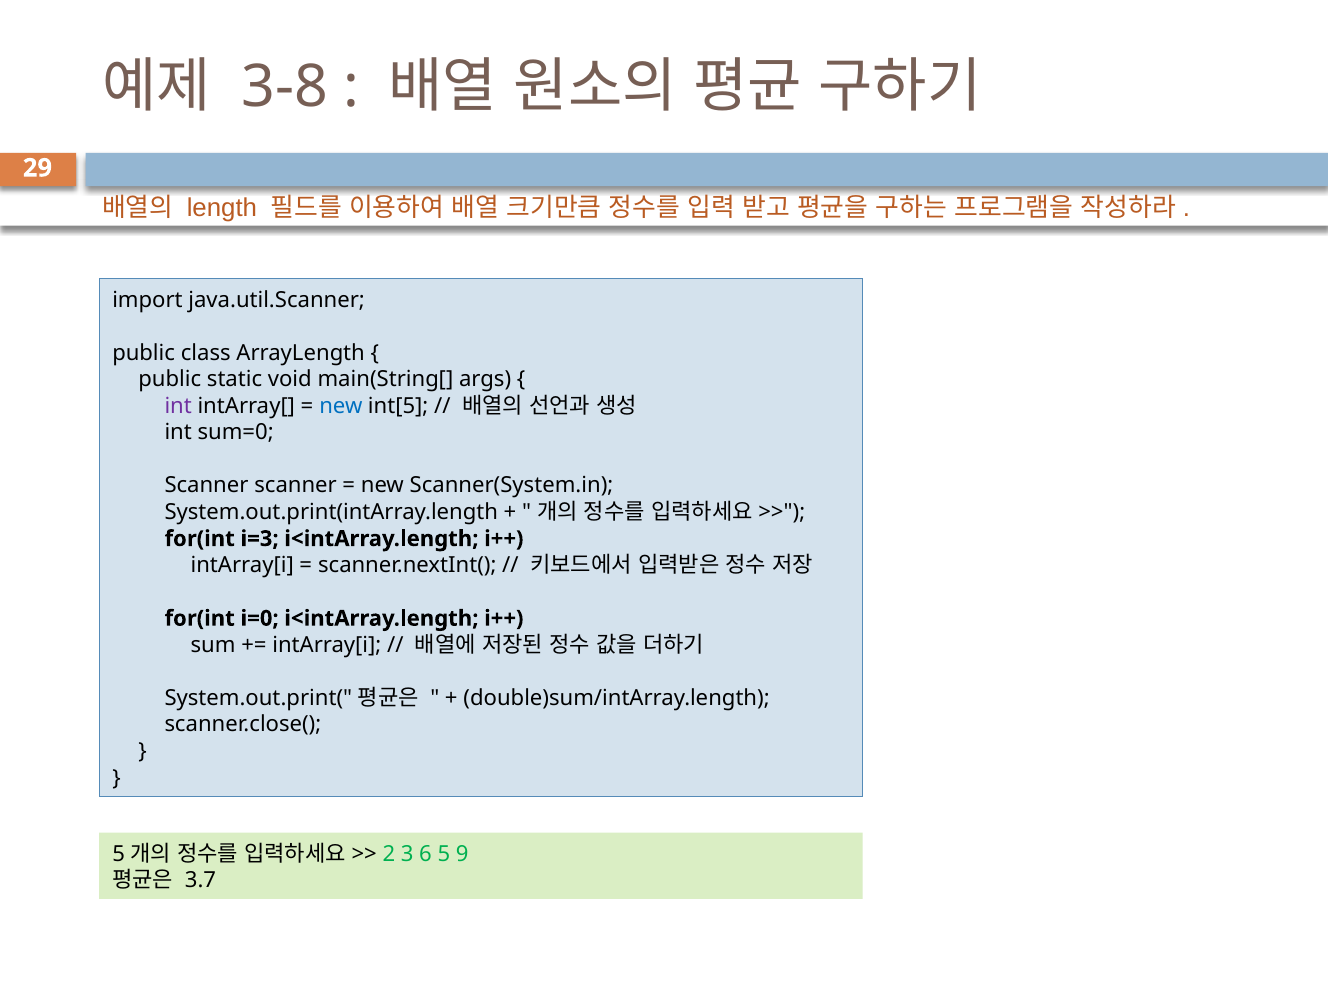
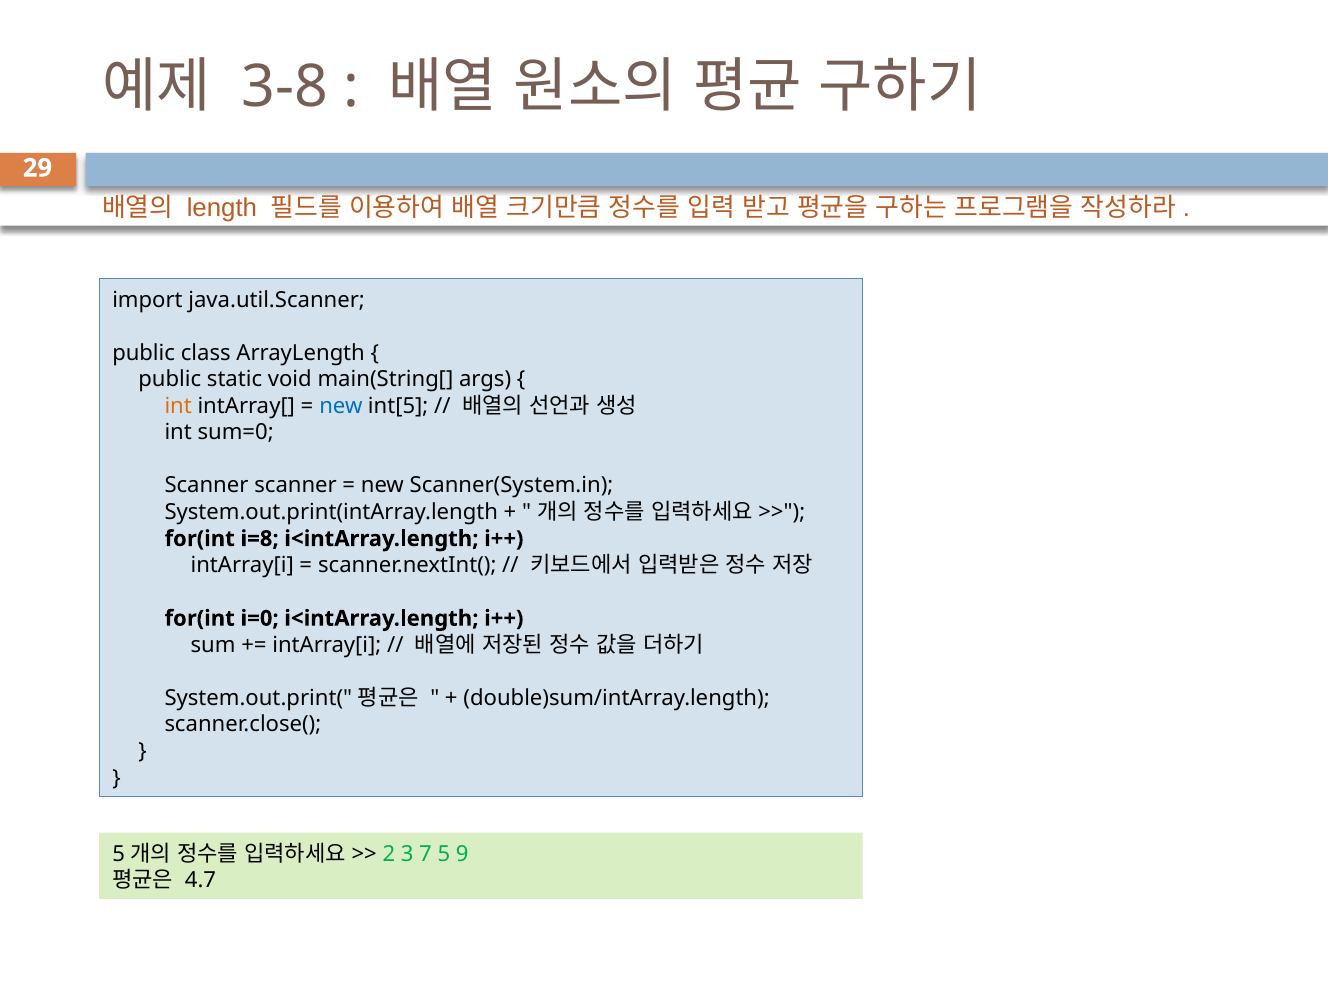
int colour: purple -> orange (178, 406)
i=3: i=3 -> i=8 (260, 539)
6: 6 -> 7 (426, 854)
3.7: 3.7 -> 4.7 (200, 881)
